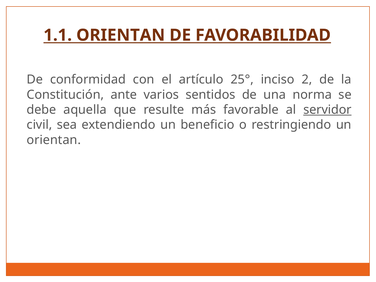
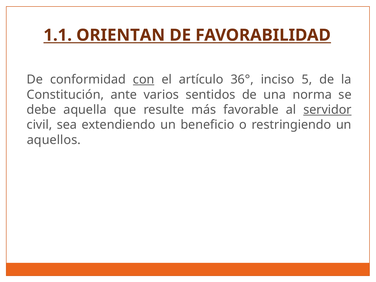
con underline: none -> present (144, 79)
25°: 25° -> 36° (242, 79)
2: 2 -> 5 (307, 79)
orientan: orientan -> aquellos (54, 140)
